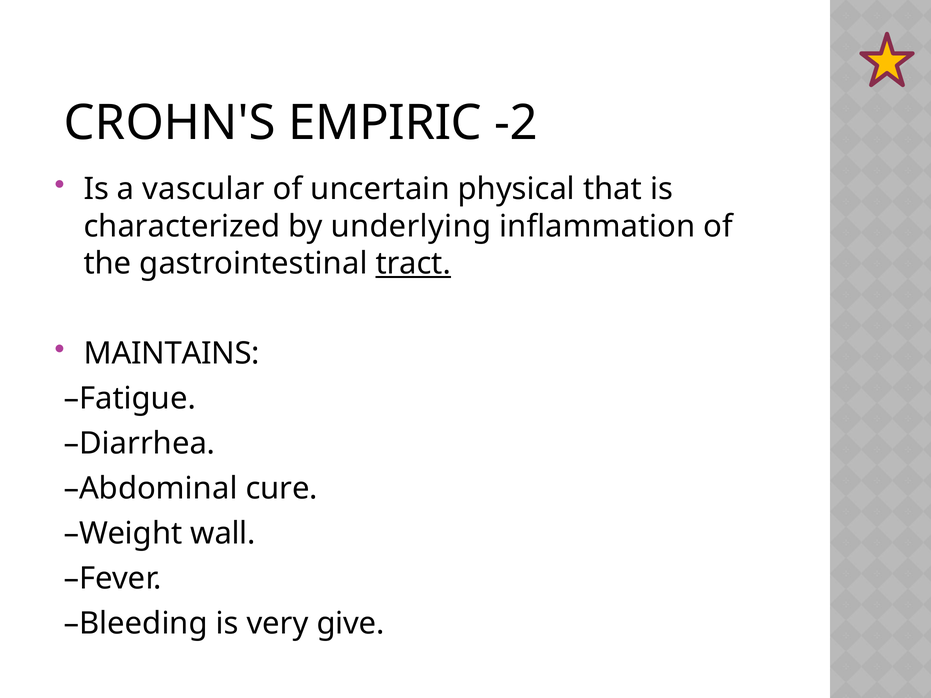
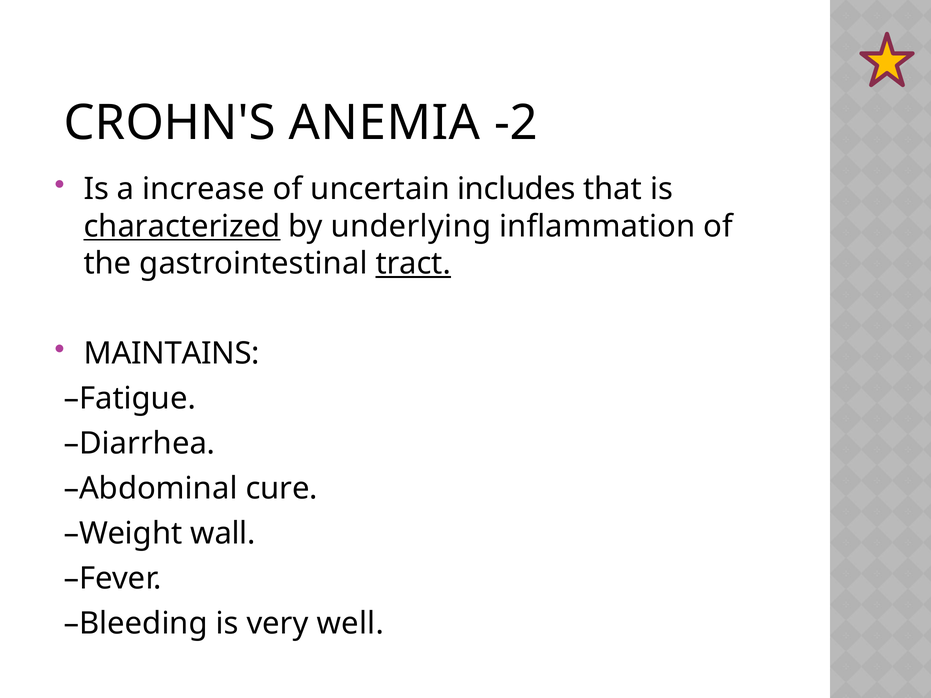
EMPIRIC: EMPIRIC -> ANEMIA (385, 123)
vascular: vascular -> increase (204, 189)
physical: physical -> includes (517, 189)
characterized underline: none -> present (182, 227)
give: give -> well (350, 624)
